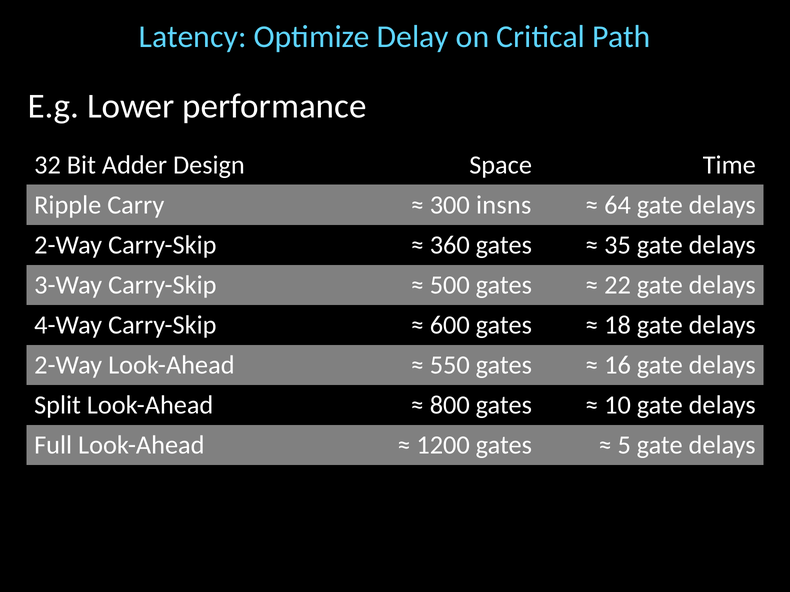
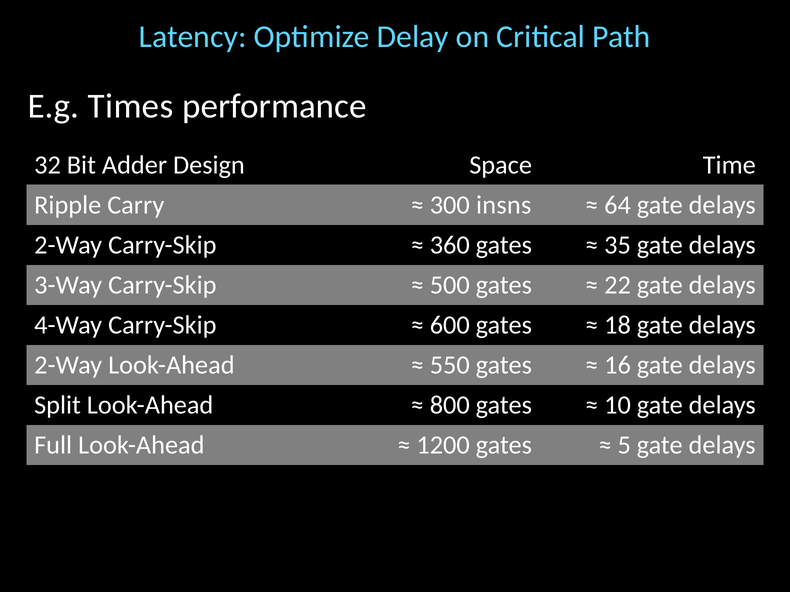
Lower: Lower -> Times (131, 106)
